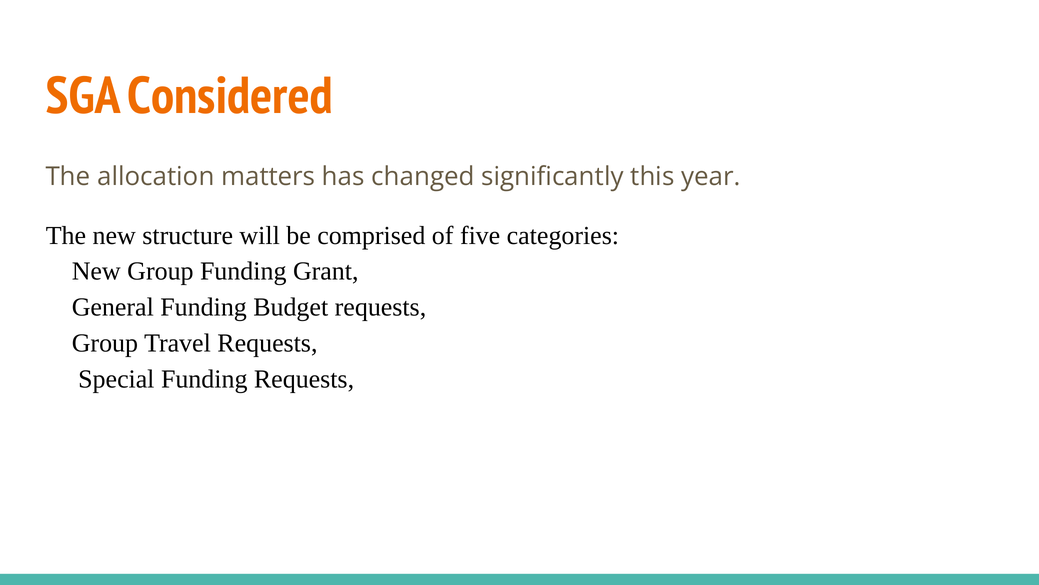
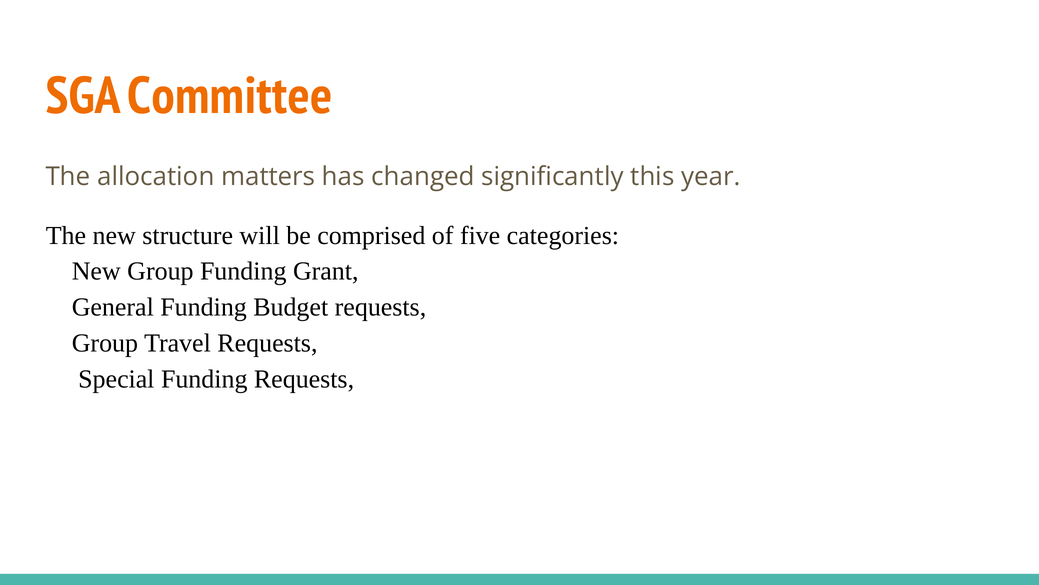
Considered: Considered -> Committee (230, 96)
